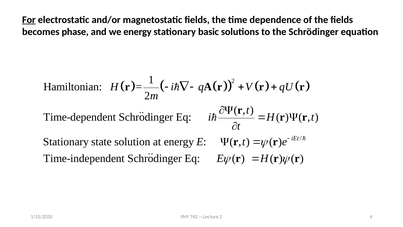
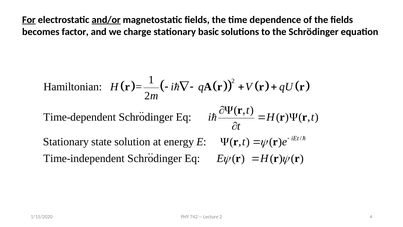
and/or underline: none -> present (106, 20)
phase: phase -> factor (75, 32)
we energy: energy -> charge (137, 32)
